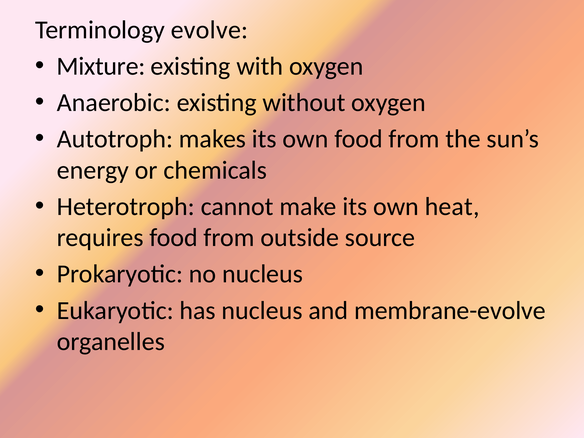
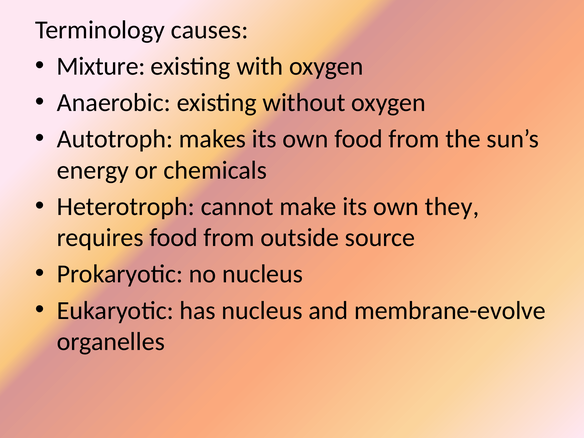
evolve: evolve -> causes (210, 30)
heat: heat -> they (452, 207)
